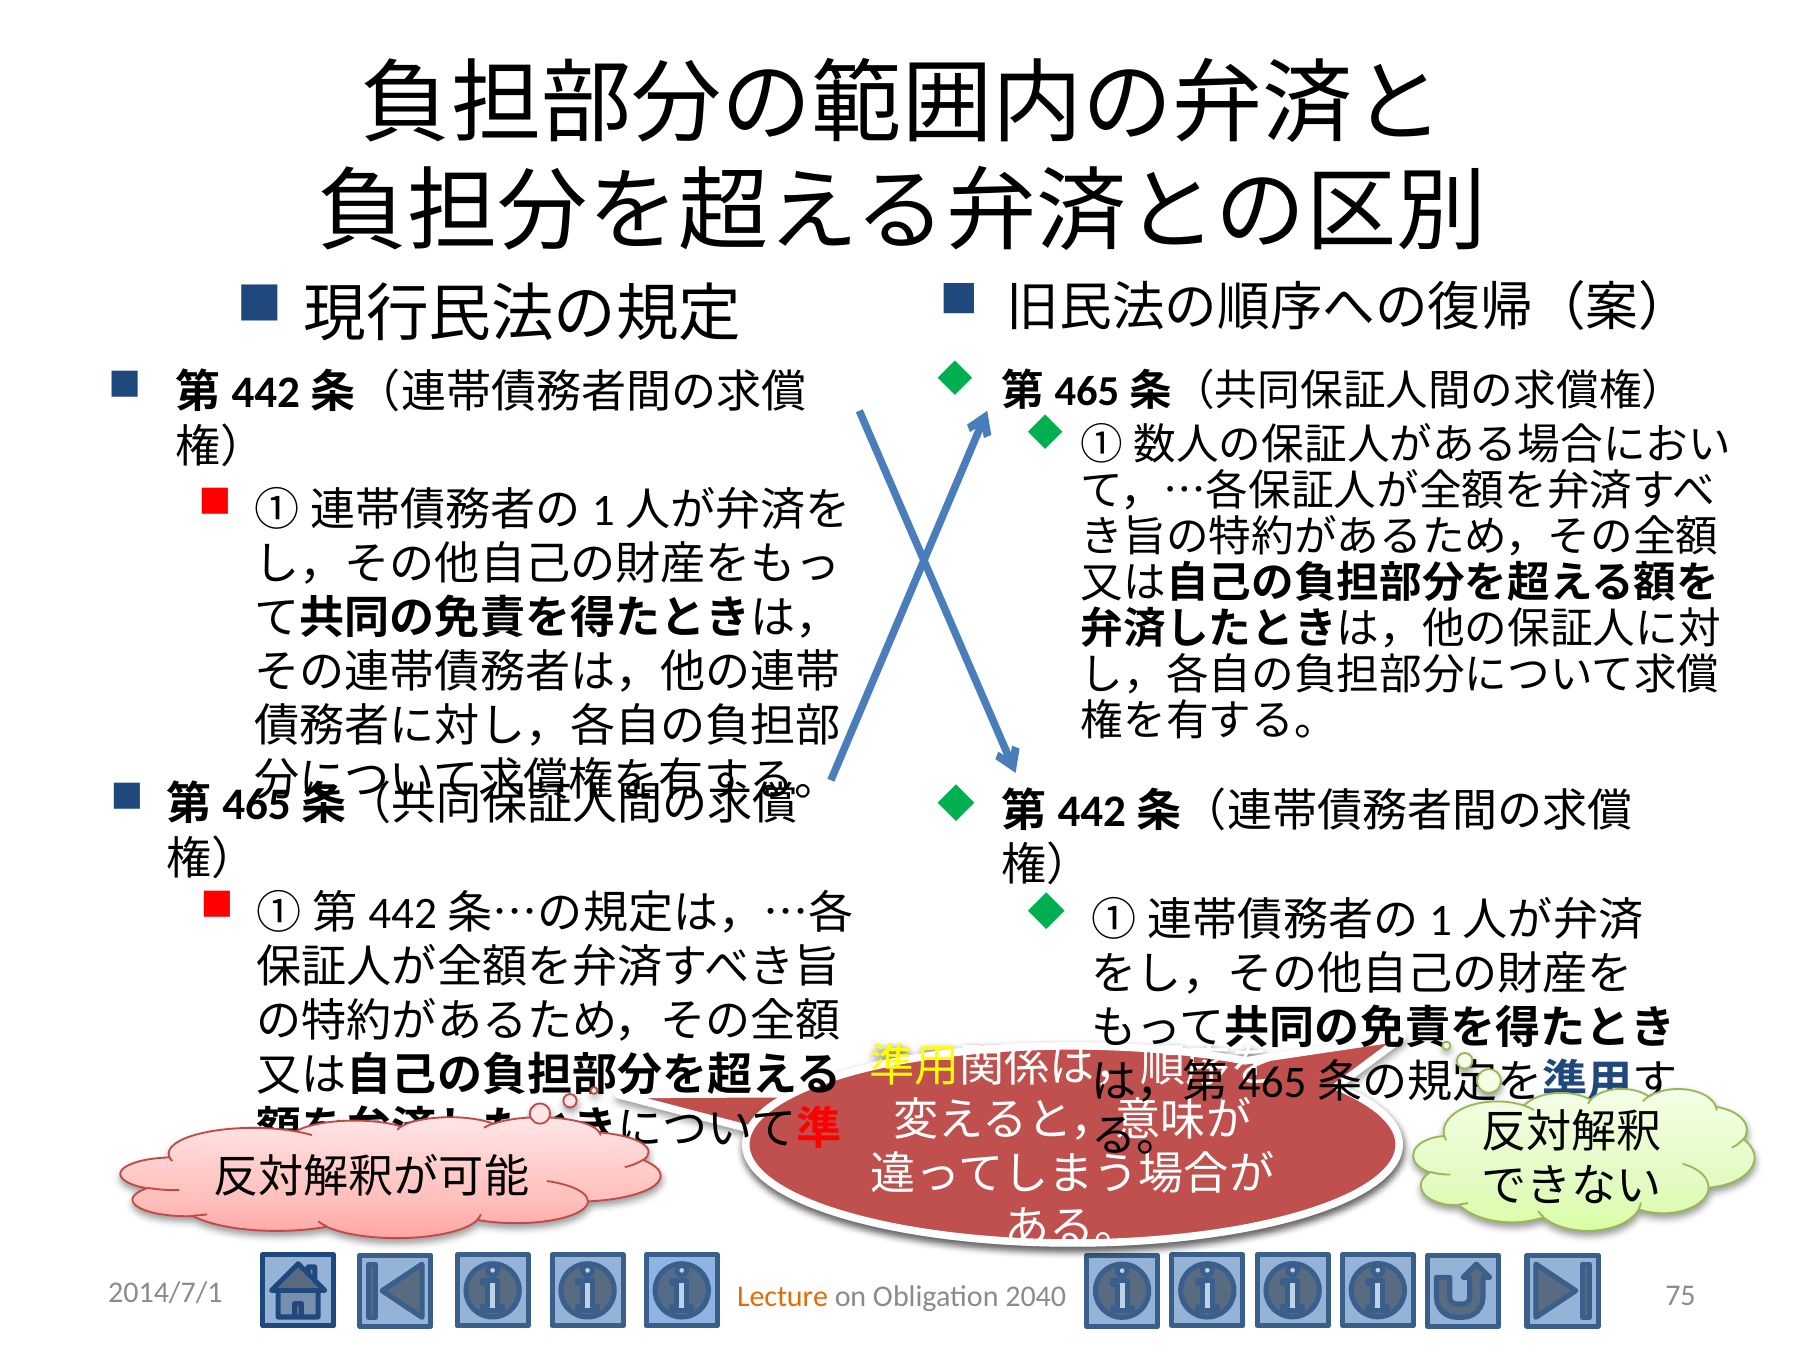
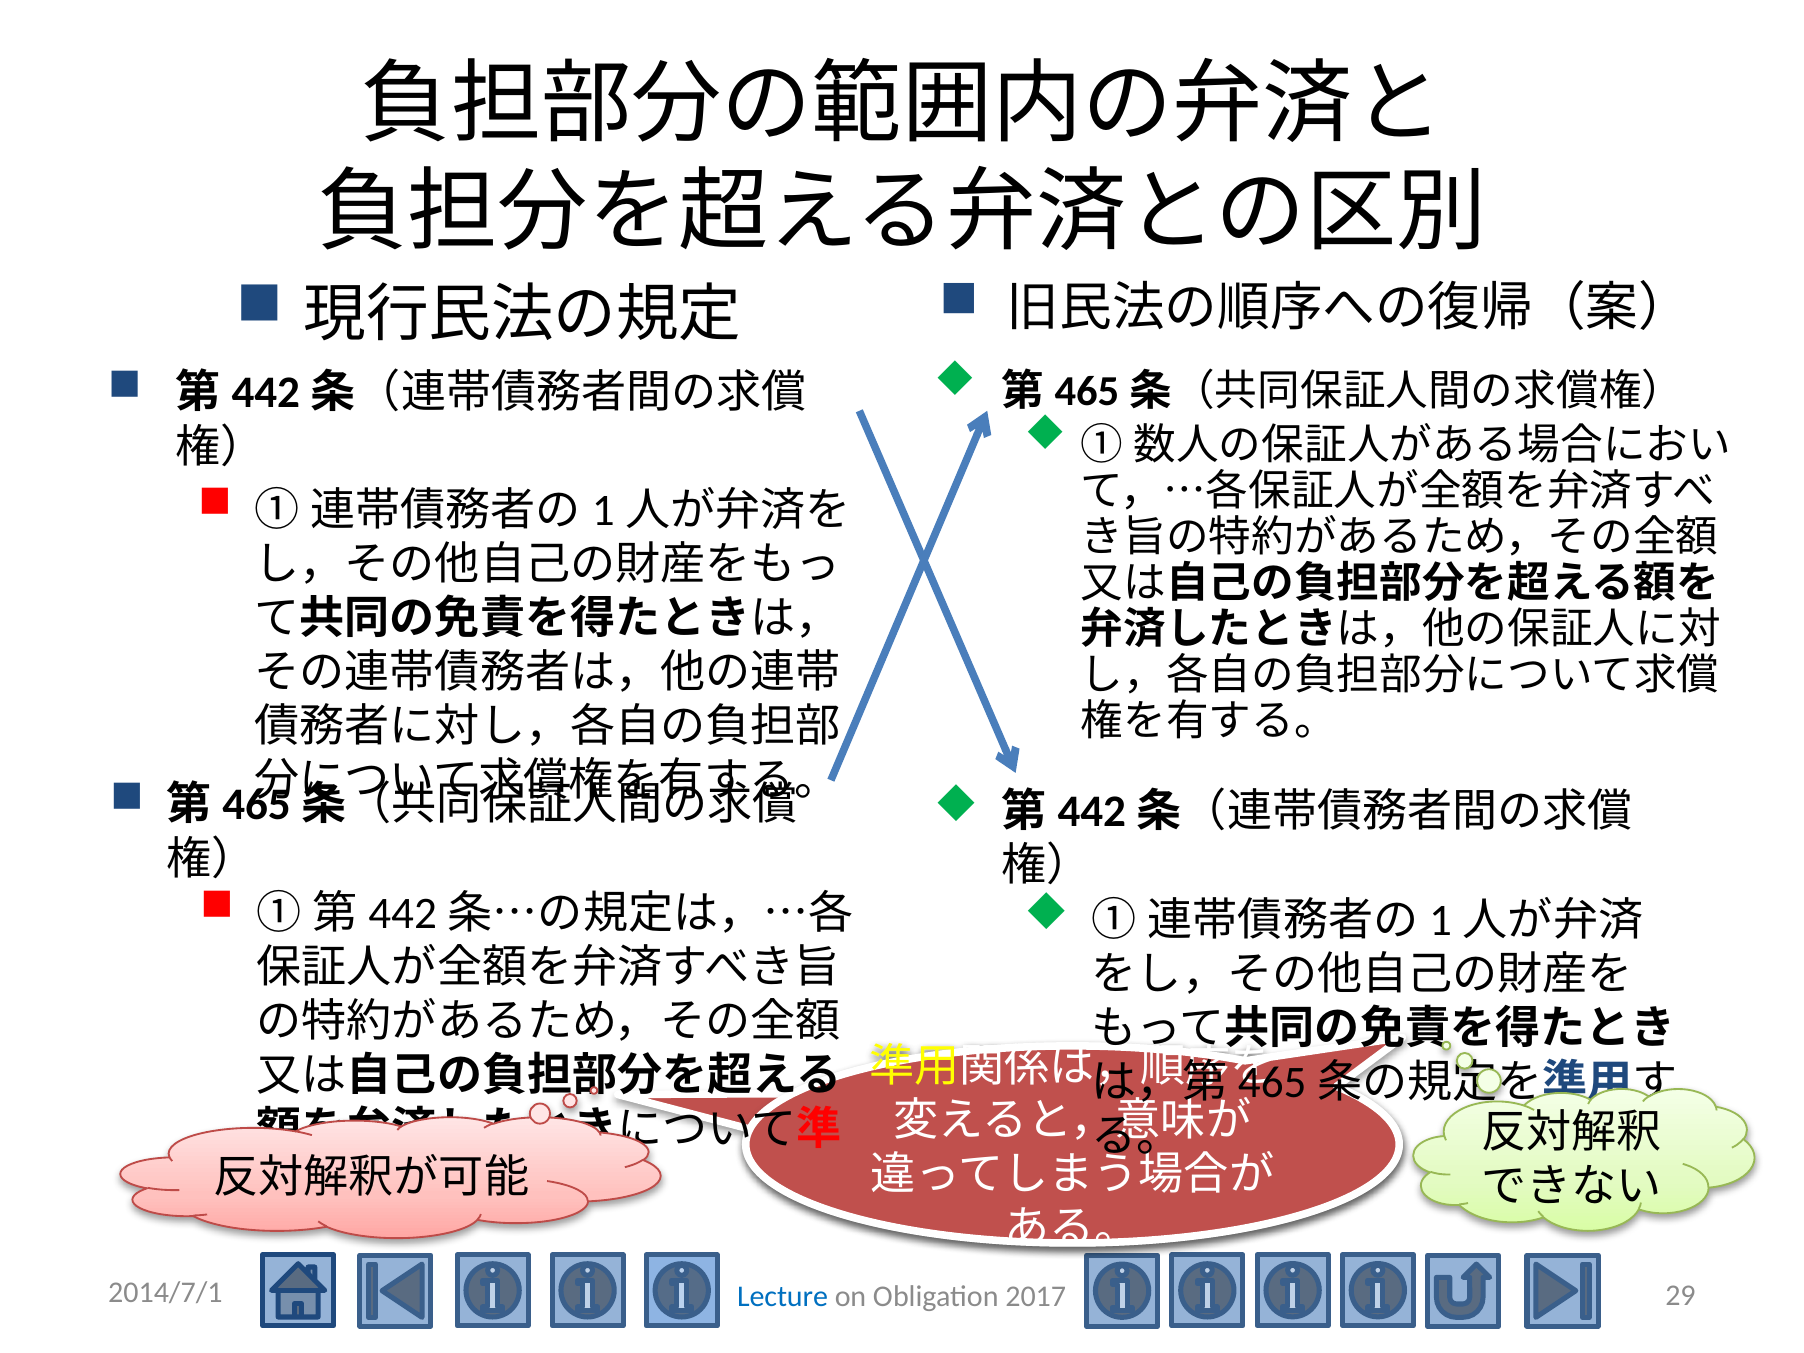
75: 75 -> 29 (1681, 1296)
Lecture colour: orange -> blue (782, 1297)
2040: 2040 -> 2017 (1036, 1297)
